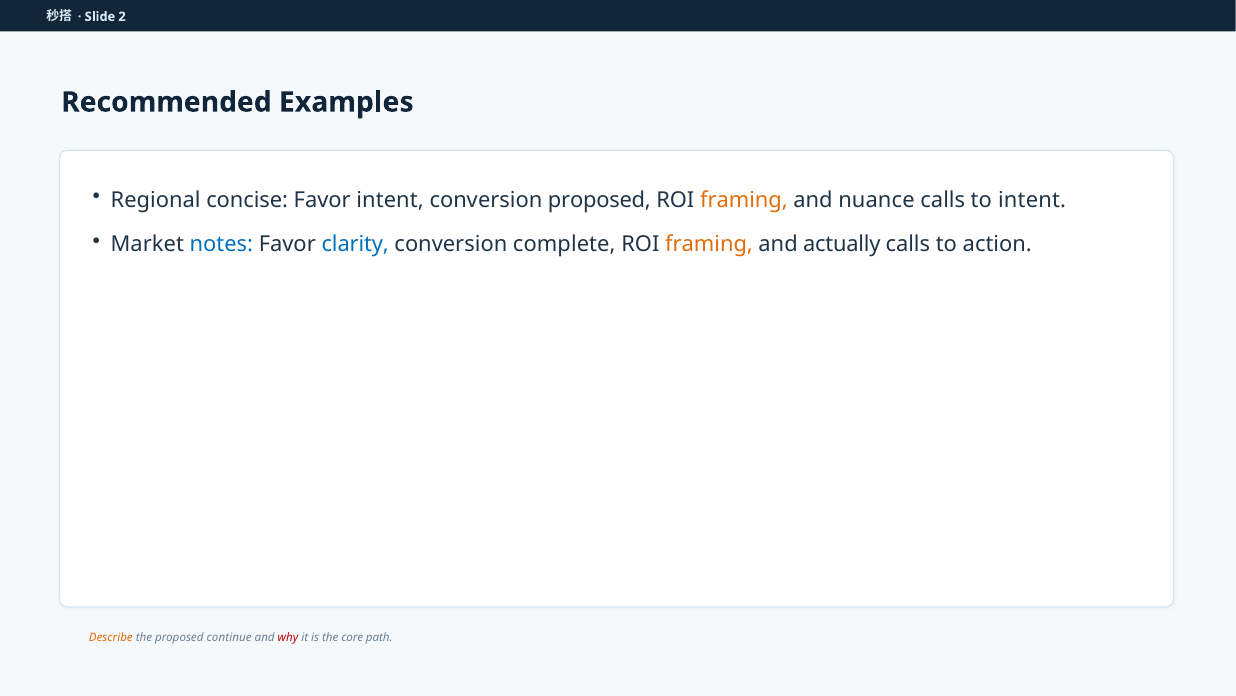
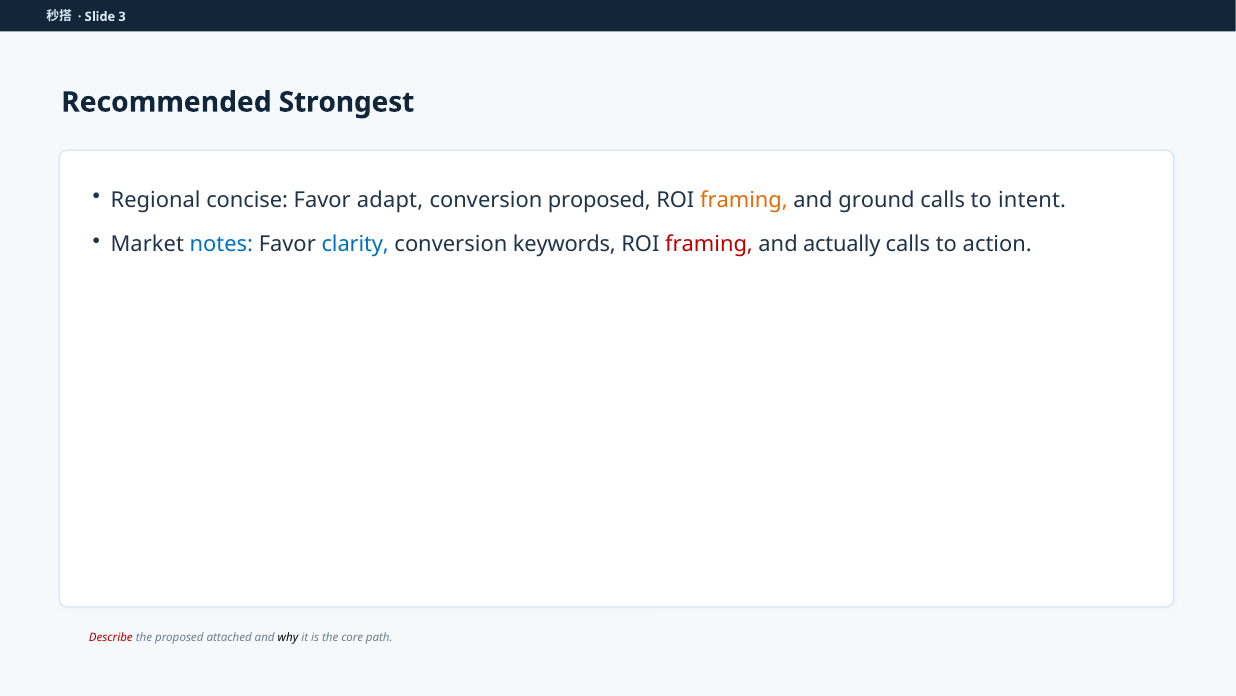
2: 2 -> 3 (122, 17)
Examples: Examples -> Strongest (347, 102)
Favor intent: intent -> adapt (390, 200)
nuance: nuance -> ground (877, 200)
complete: complete -> keywords (564, 244)
framing colour: orange -> red (709, 244)
Describe colour: orange -> red (111, 637)
continue: continue -> attached (229, 637)
why colour: red -> black (288, 637)
